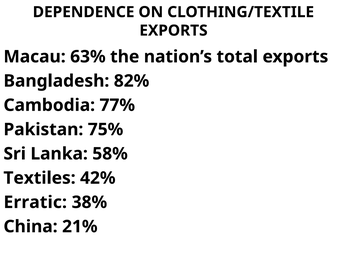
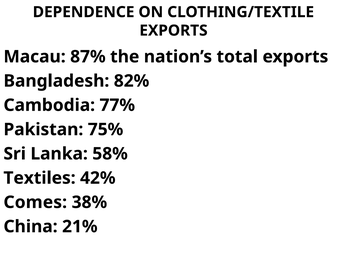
63%: 63% -> 87% (88, 57)
Erratic: Erratic -> Comes (35, 202)
